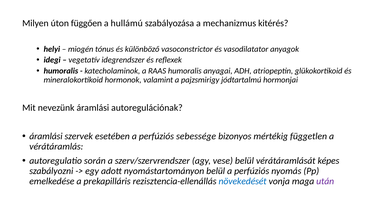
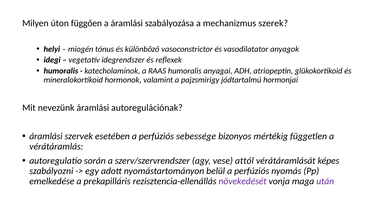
a hullámú: hullámú -> áramlási (127, 23)
kitérés: kitérés -> szerek (273, 23)
vese belül: belül -> attól (244, 161)
növekedését colour: blue -> purple (243, 182)
